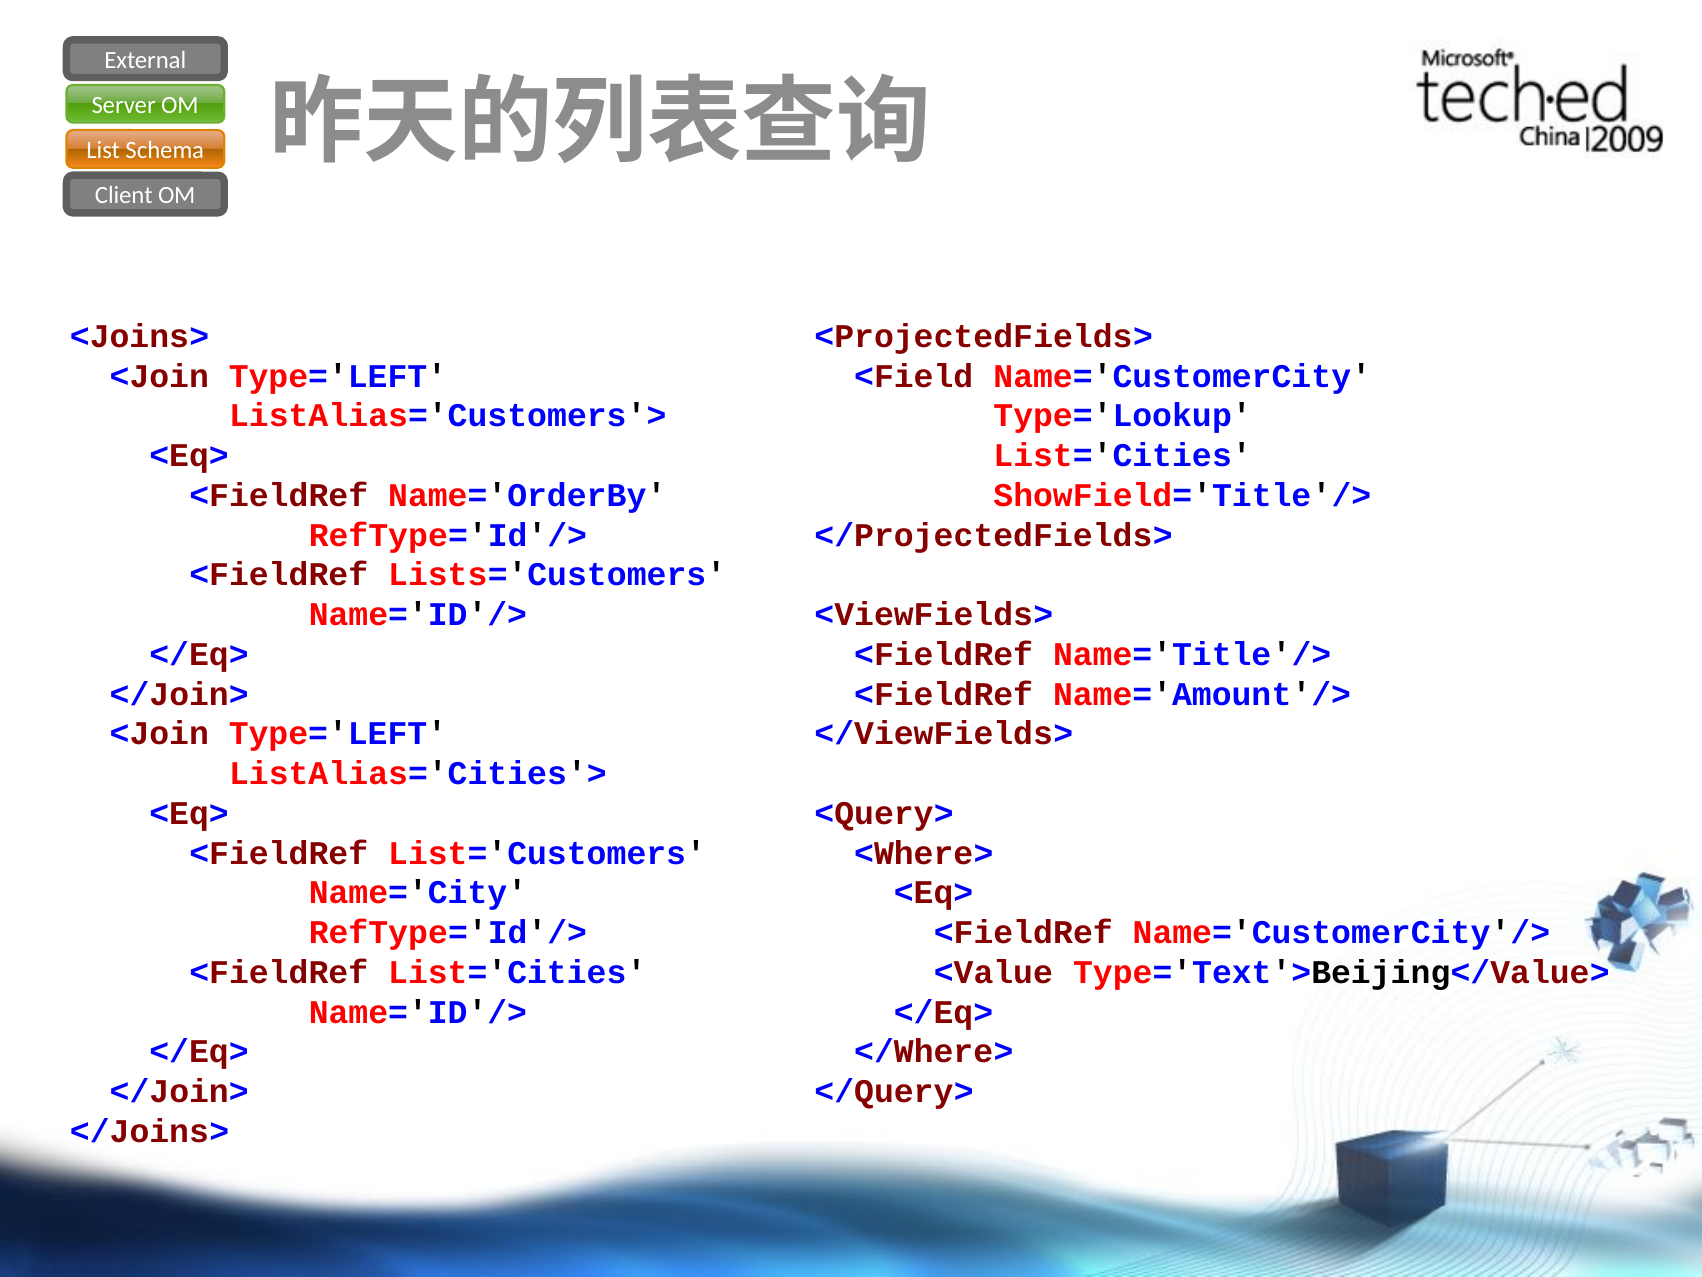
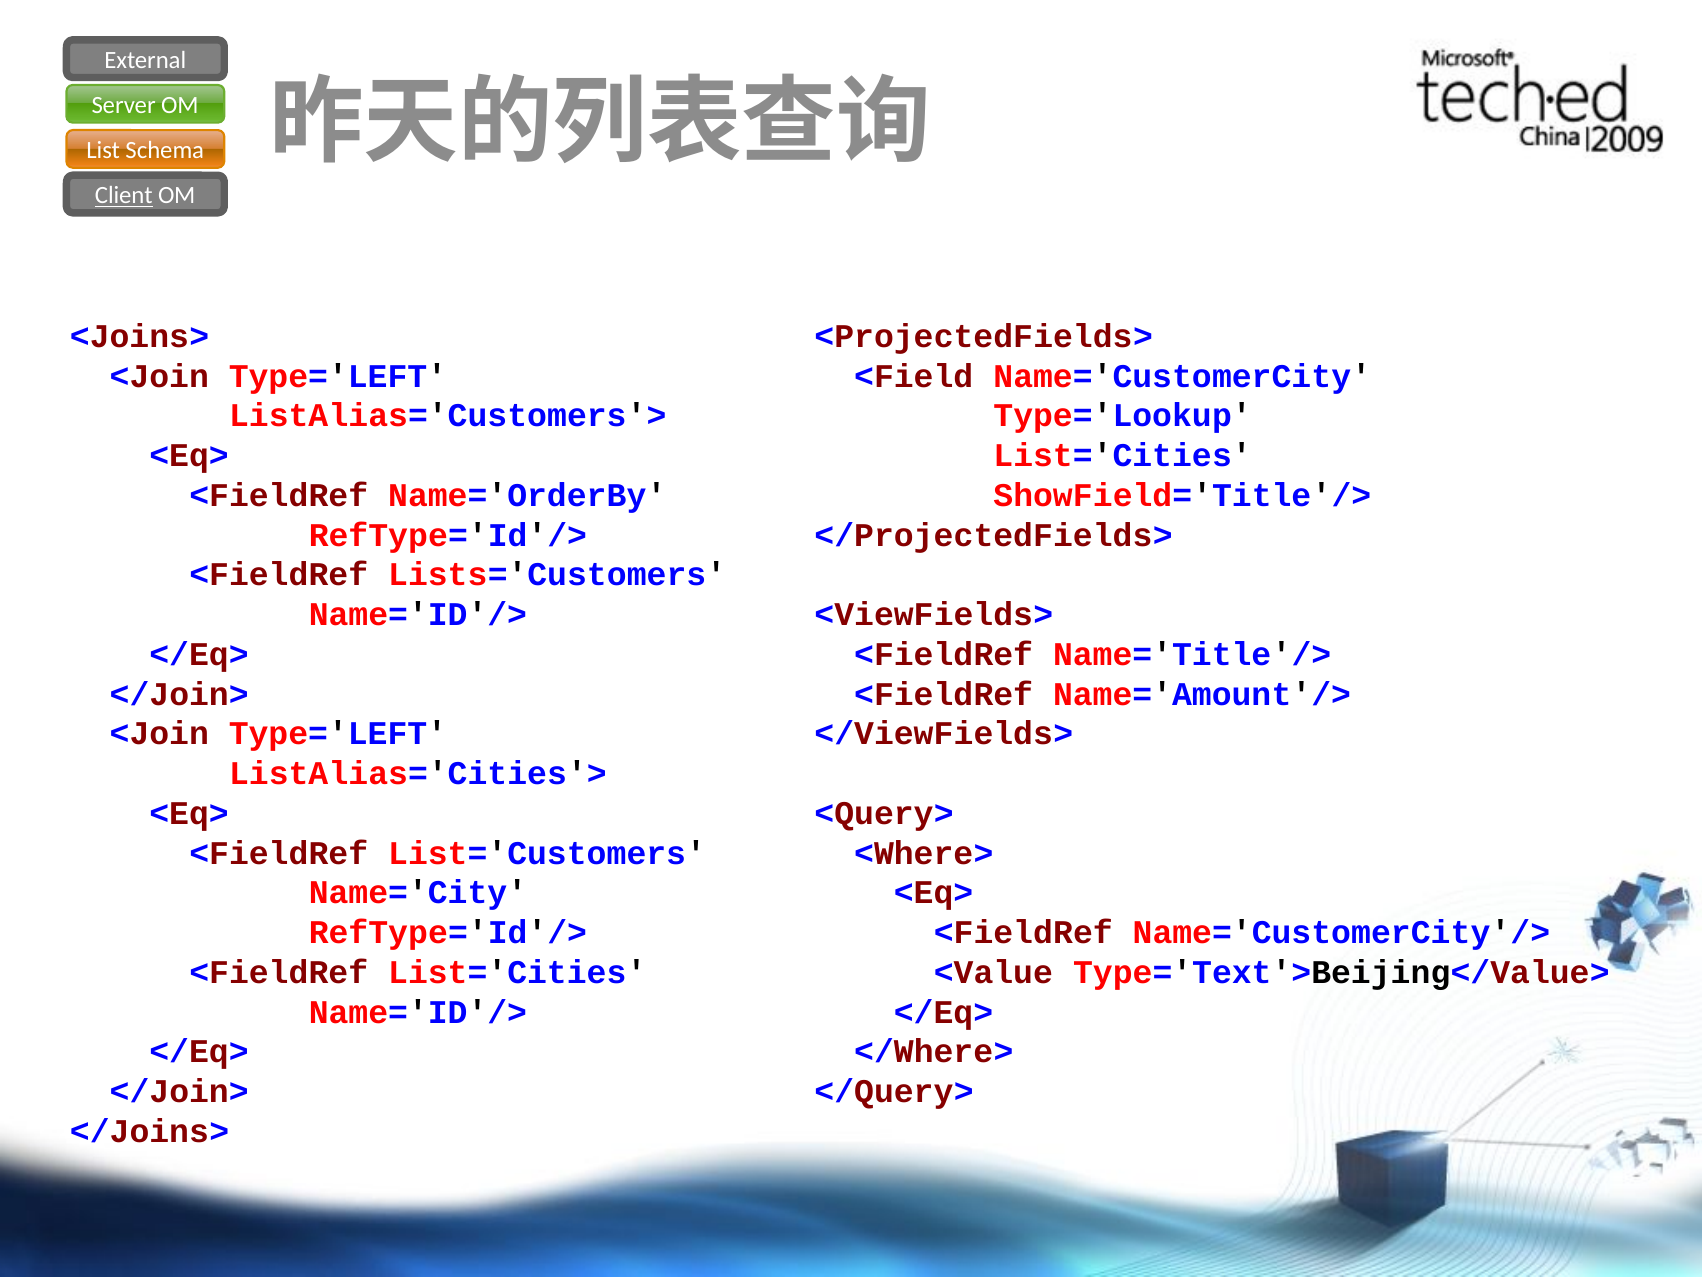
Client underline: none -> present (124, 196)
